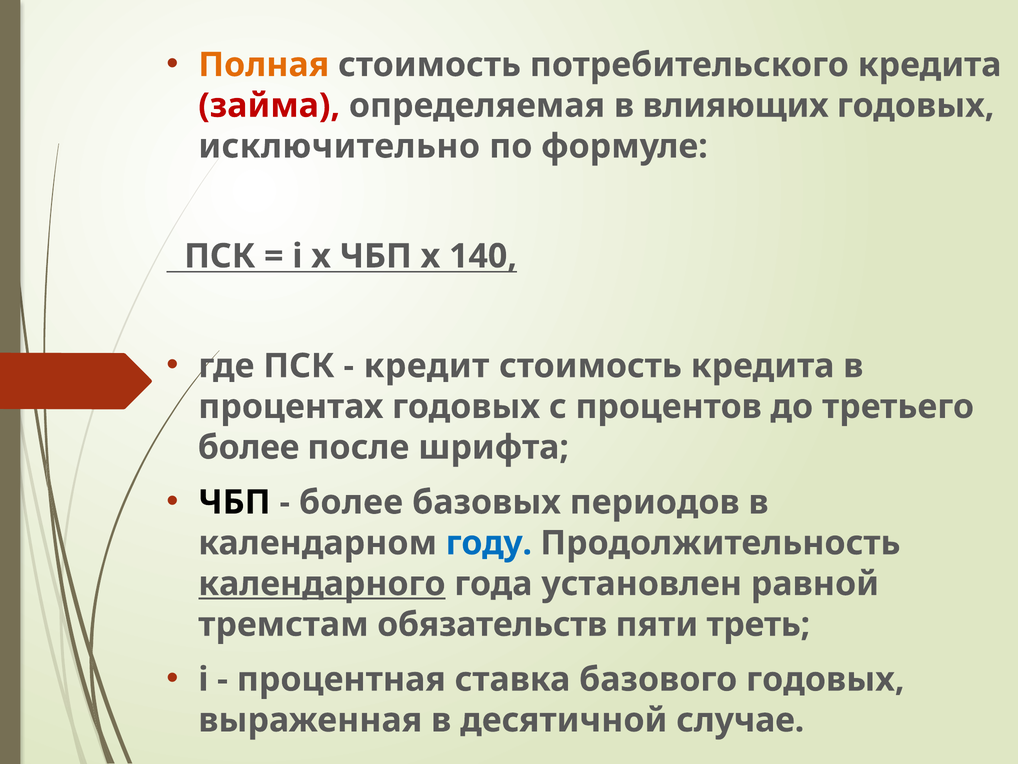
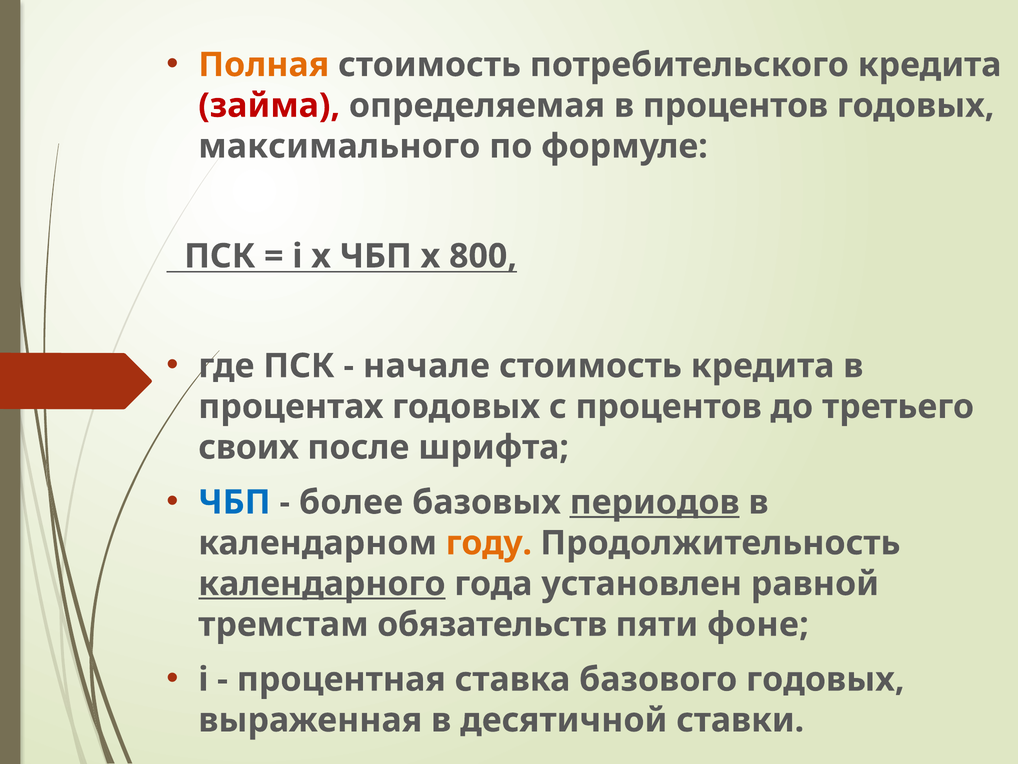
в влияющих: влияющих -> процентов (736, 106)
исключительно: исключительно -> максимального (339, 146)
140: 140 -> 800 (483, 256)
кредит: кредит -> начале (426, 366)
более: более -> своих (249, 447)
ЧБП colour: black -> blue (234, 502)
периодов underline: none -> present (655, 502)
году colour: blue -> orange (489, 543)
треть: треть -> фоне (758, 624)
случае: случае -> ставки (740, 720)
